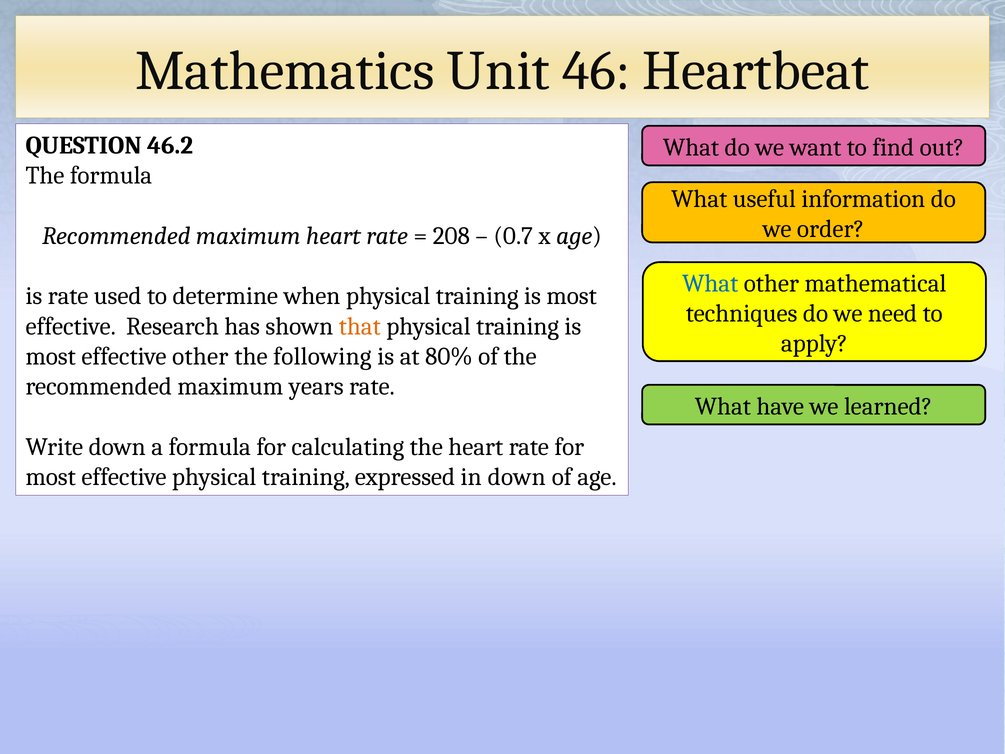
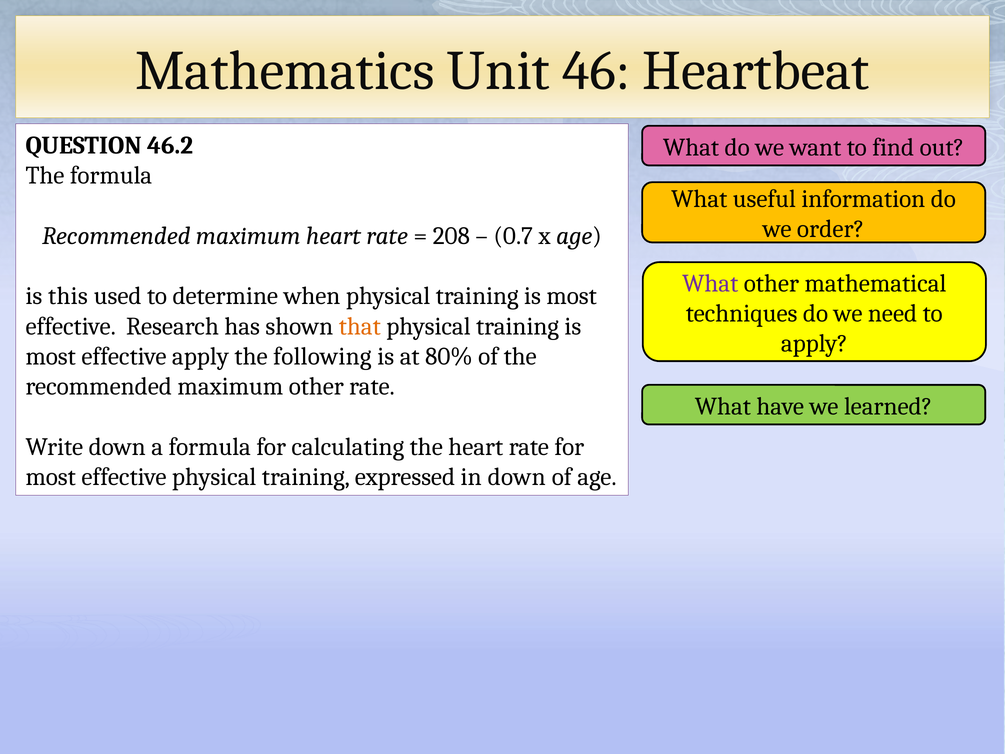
What colour: blue -> purple (710, 283)
is rate: rate -> this (68, 296)
effective other: other -> apply (200, 356)
maximum years: years -> other (316, 387)
